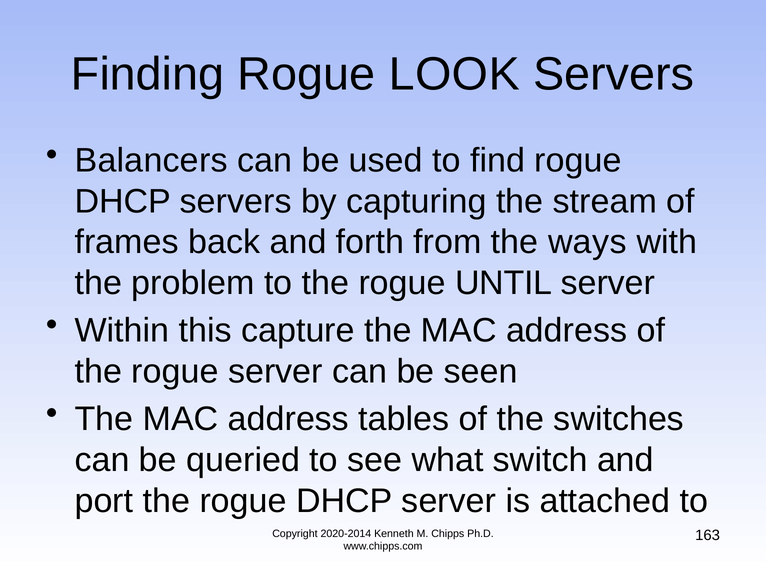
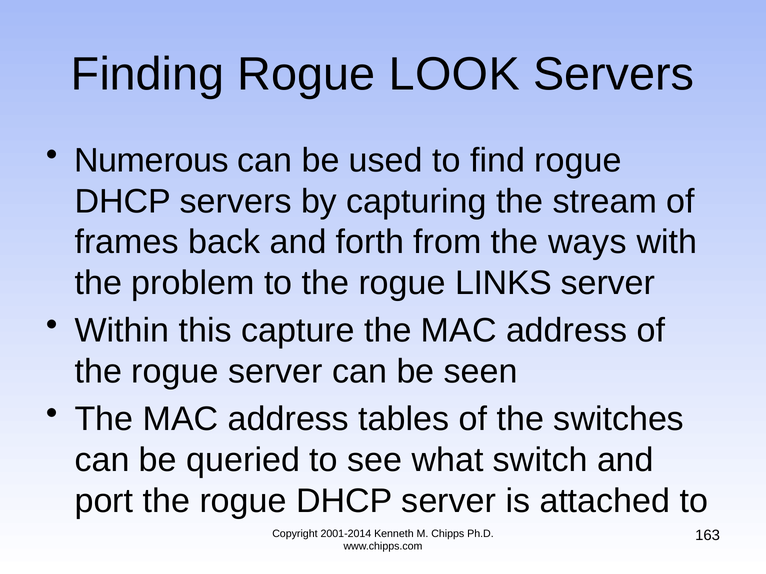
Balancers: Balancers -> Numerous (151, 161)
UNTIL: UNTIL -> LINKS (504, 283)
2020-2014: 2020-2014 -> 2001-2014 (346, 534)
